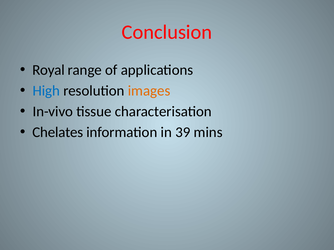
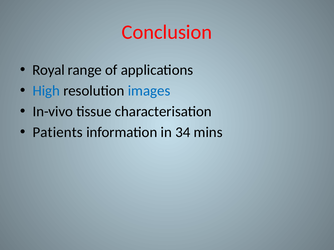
images colour: orange -> blue (149, 91)
Chelates: Chelates -> Patients (58, 132)
39: 39 -> 34 (183, 132)
